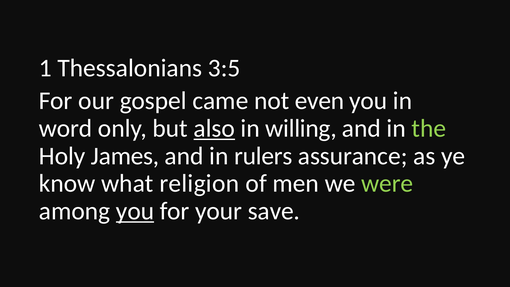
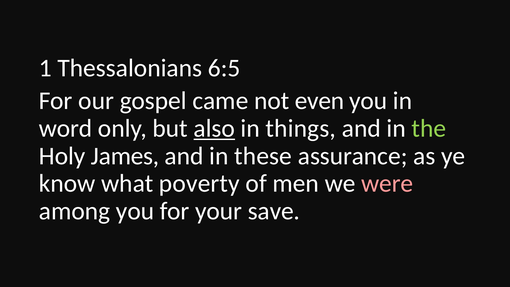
3:5: 3:5 -> 6:5 (224, 68)
willing: willing -> things (301, 128)
rulers: rulers -> these (263, 156)
religion: religion -> poverty (199, 183)
were colour: light green -> pink (387, 183)
you underline: present -> none (135, 211)
